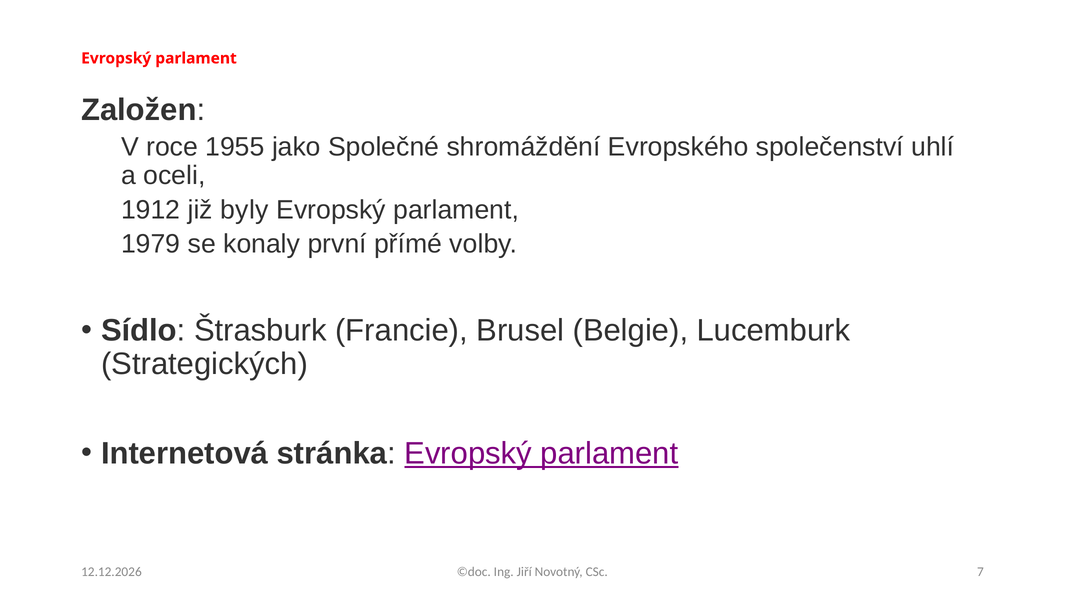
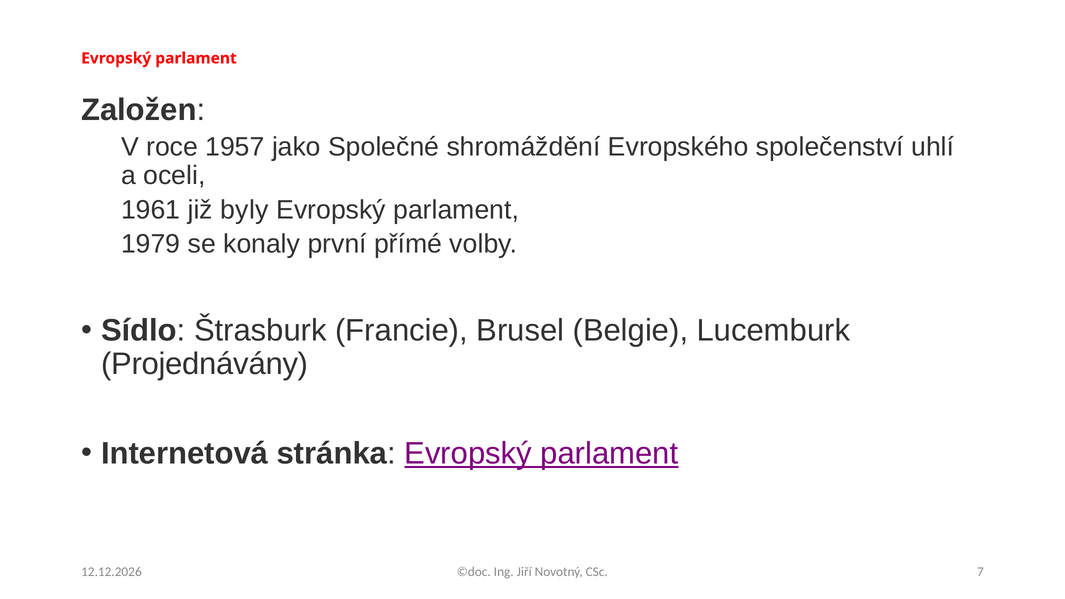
1955: 1955 -> 1957 (235, 147)
1912: 1912 -> 1961 (151, 210)
Strategických: Strategických -> Projednávány (205, 364)
